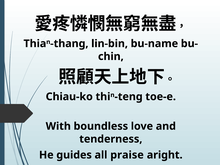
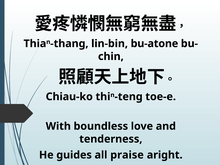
bu-name: bu-name -> bu-atone (154, 44)
